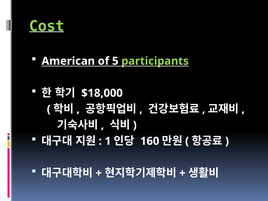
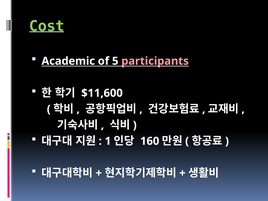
American: American -> Academic (68, 61)
participants colour: light green -> pink (155, 61)
$18,000: $18,000 -> $11,600 (102, 93)
